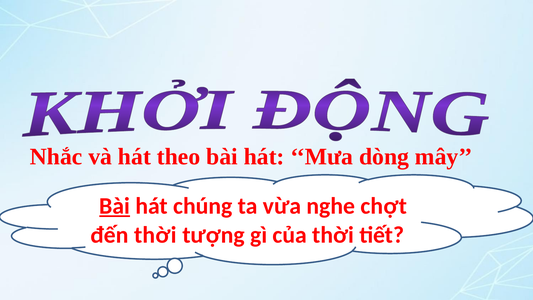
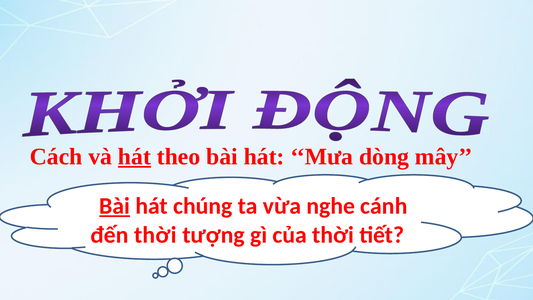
Nhắc: Nhắc -> Cách (56, 157)
hát underline: none -> present (134, 157)
chợt: chợt -> cánh (384, 206)
